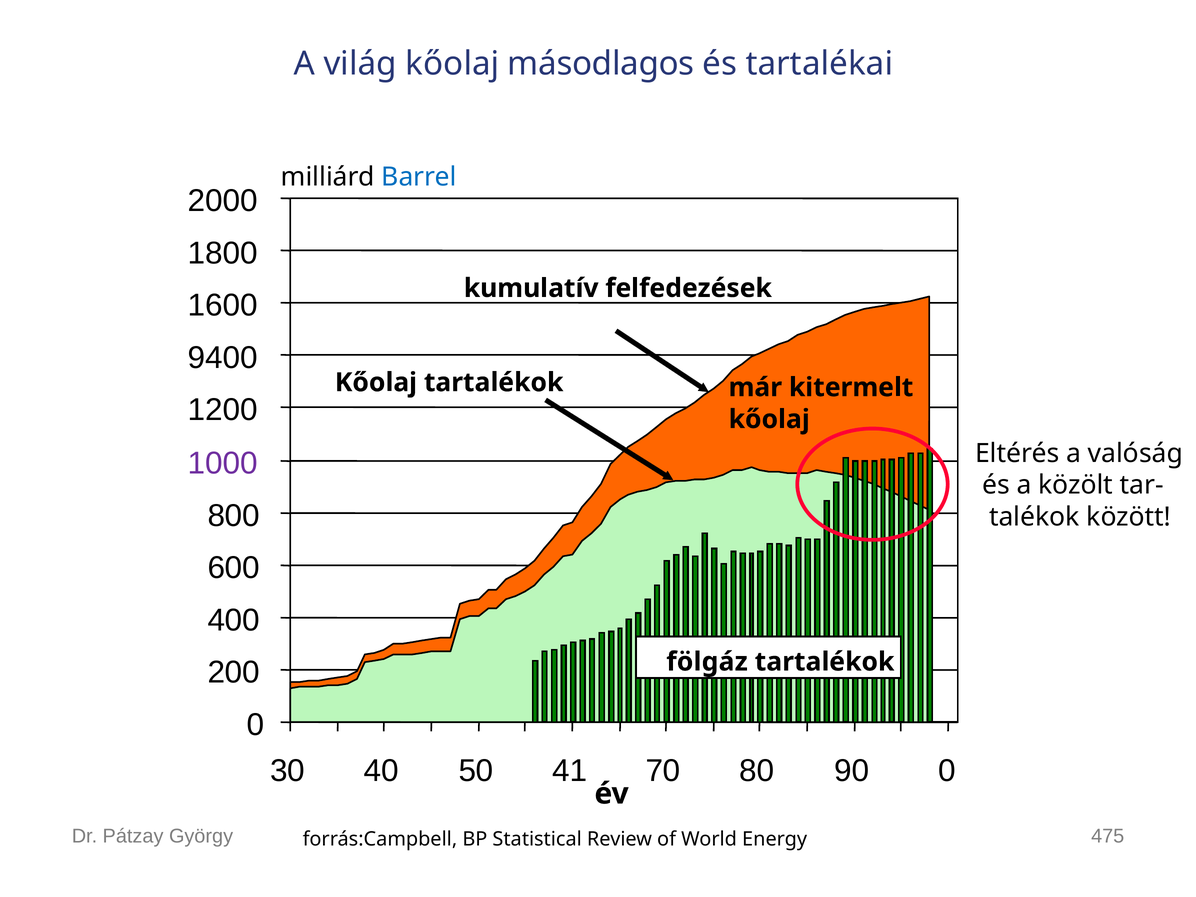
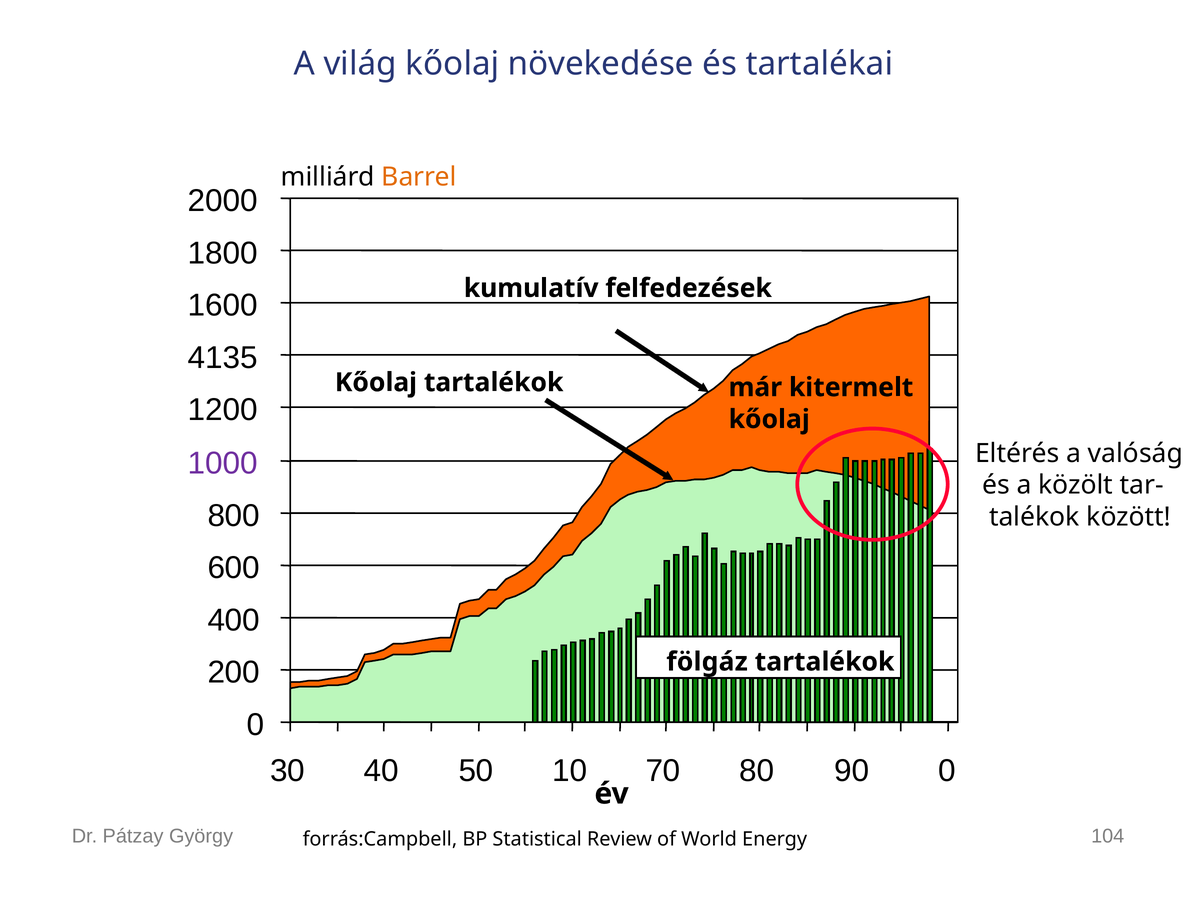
másodlagos: másodlagos -> növekedése (601, 64)
Barrel colour: blue -> orange (419, 177)
9400: 9400 -> 4135 (223, 358)
41: 41 -> 10 (570, 771)
475: 475 -> 104 (1108, 836)
